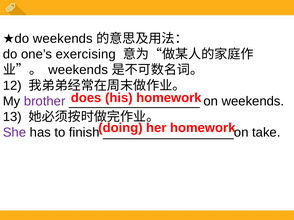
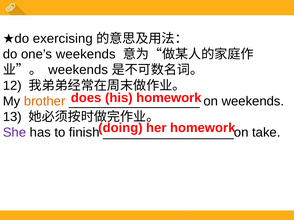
★do weekends: weekends -> exercising (63, 39)
one’s exercising: exercising -> weekends (86, 54)
brother colour: purple -> orange (45, 101)
